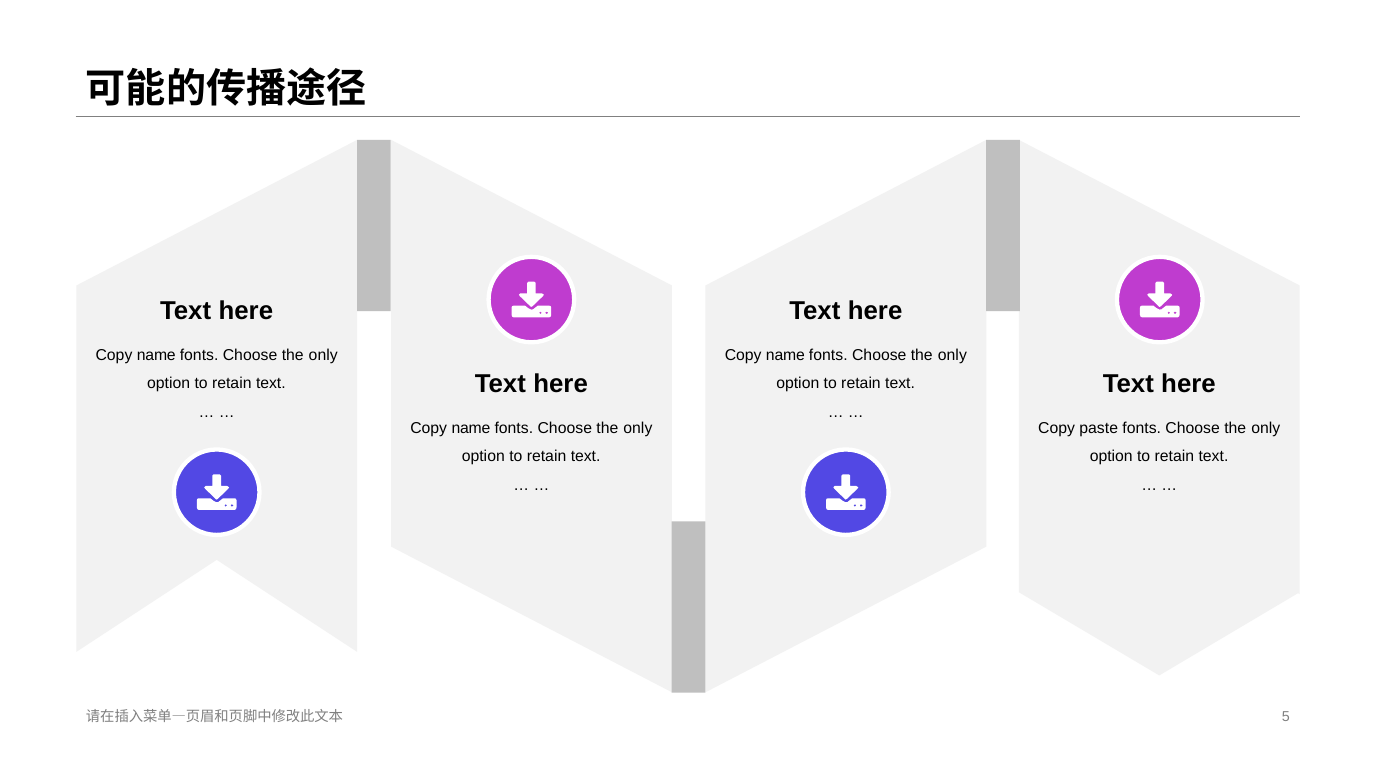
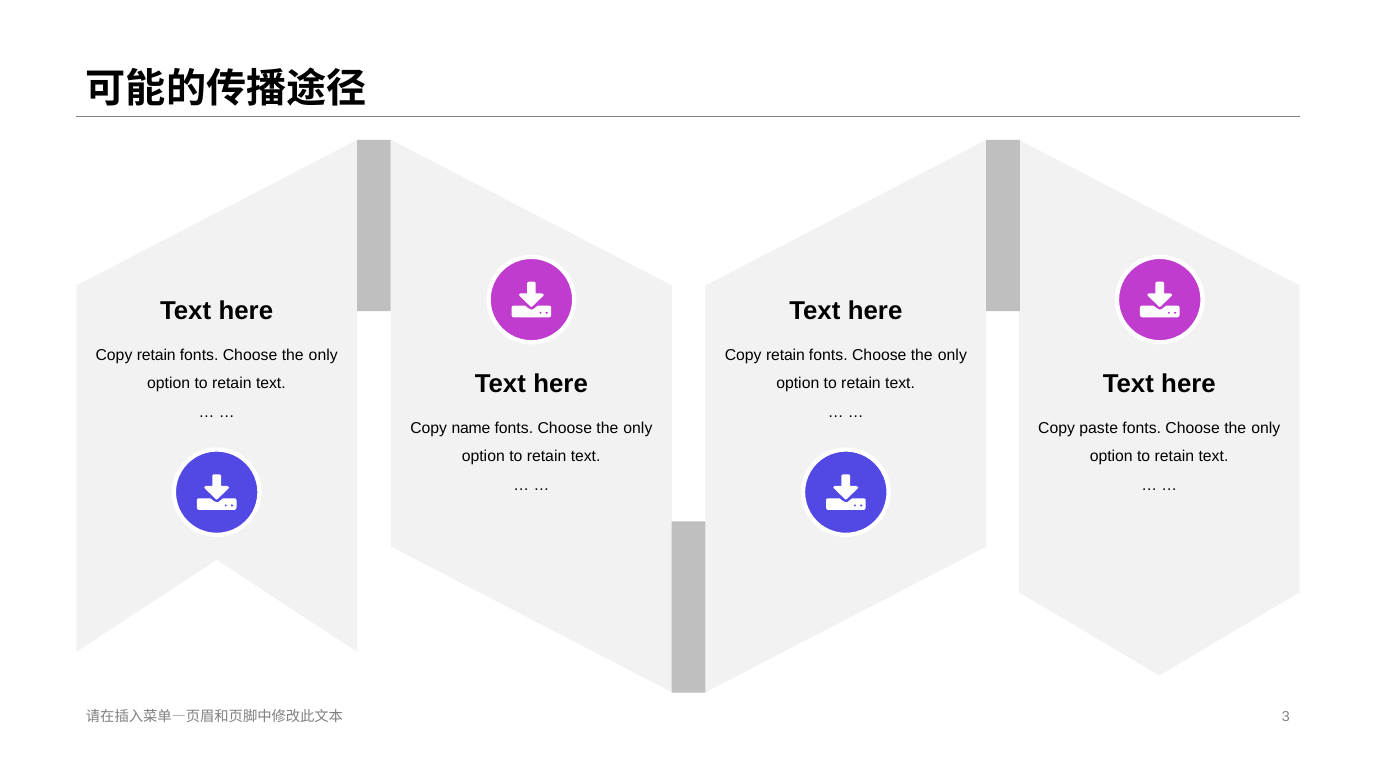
name: name -> retain (156, 355)
name: name -> retain (785, 355)
5: 5 -> 3 (1286, 717)
